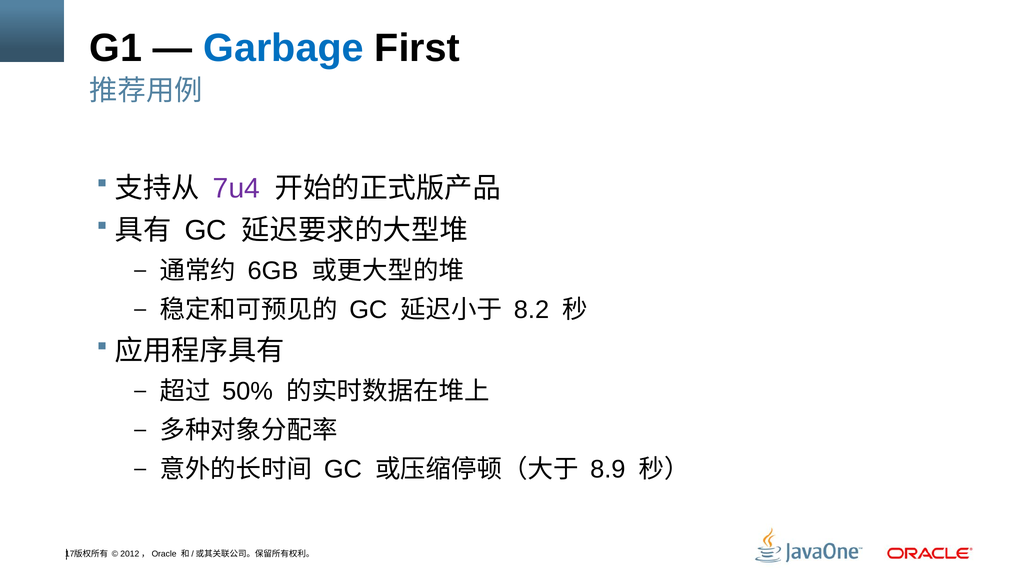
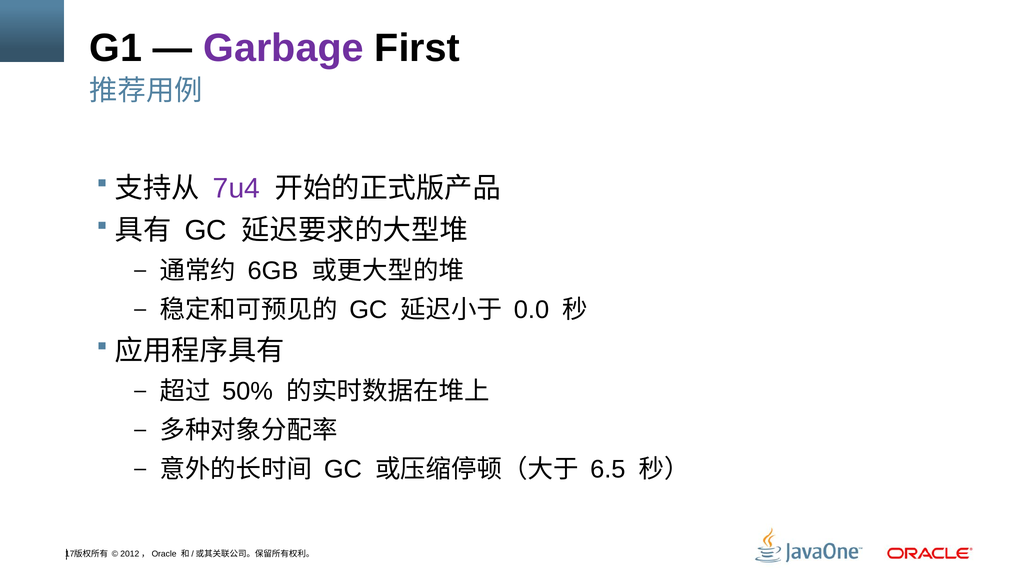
Garbage colour: blue -> purple (284, 48)
8.2: 8.2 -> 0.0 (532, 310)
8.9: 8.9 -> 6.5 (608, 470)
